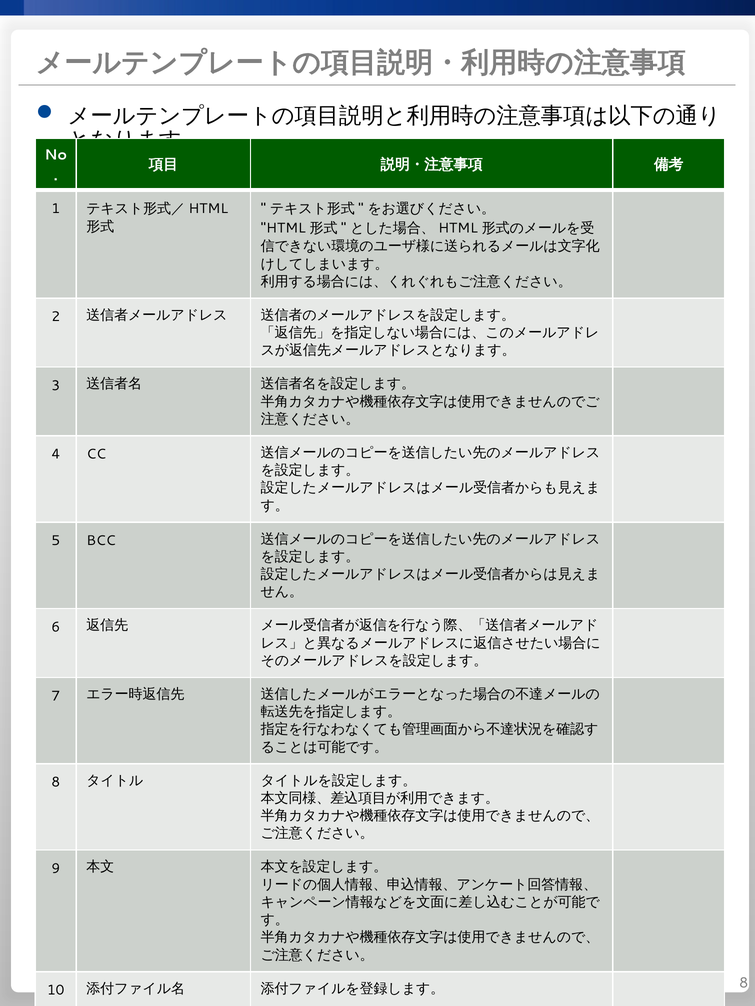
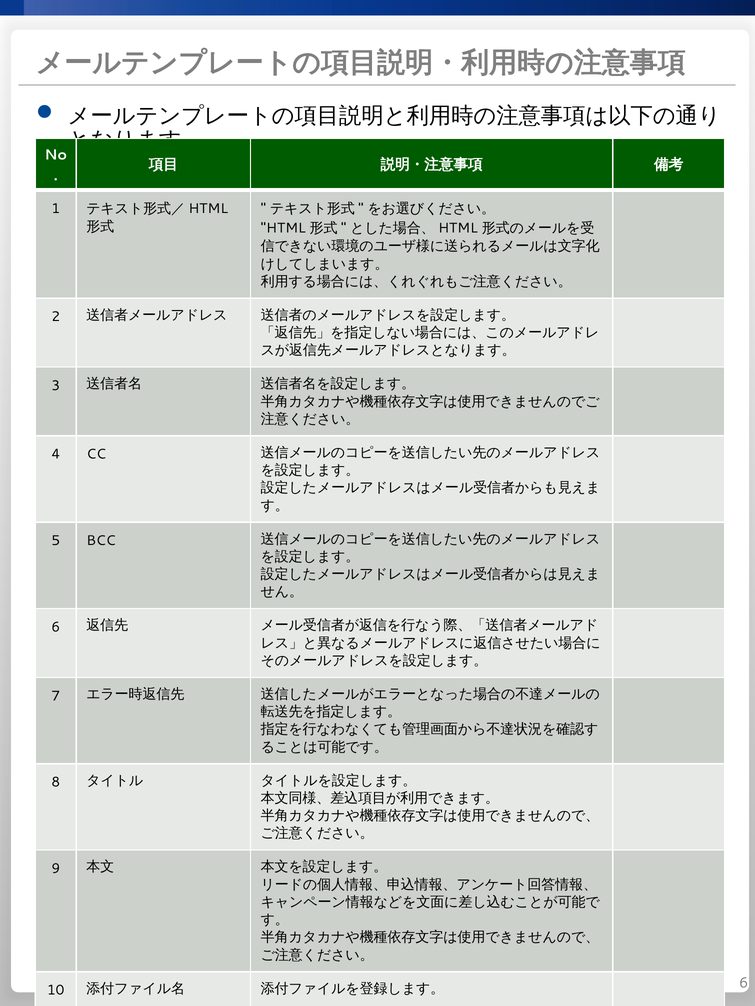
8: 8 -> 6 (744, 983)
